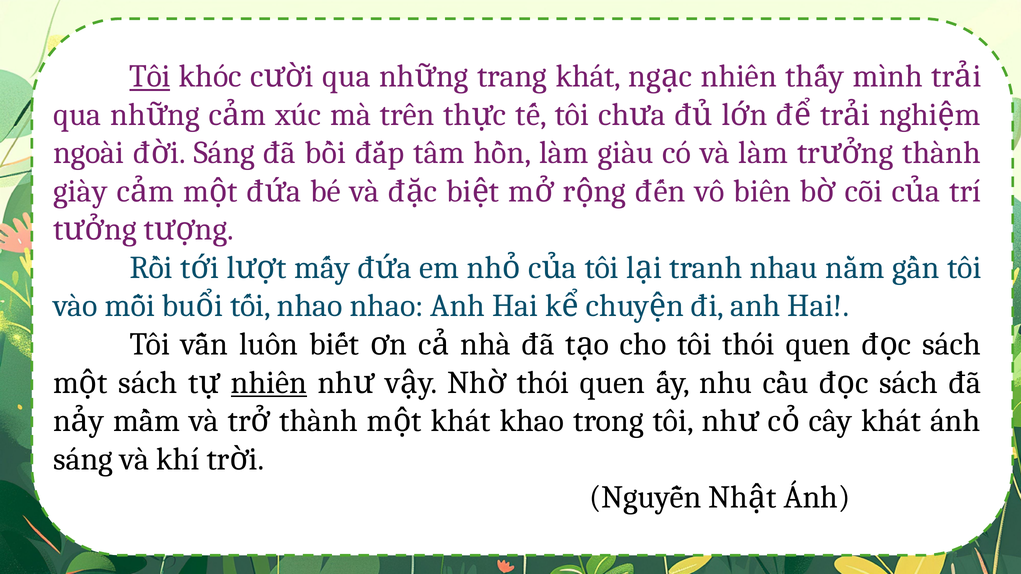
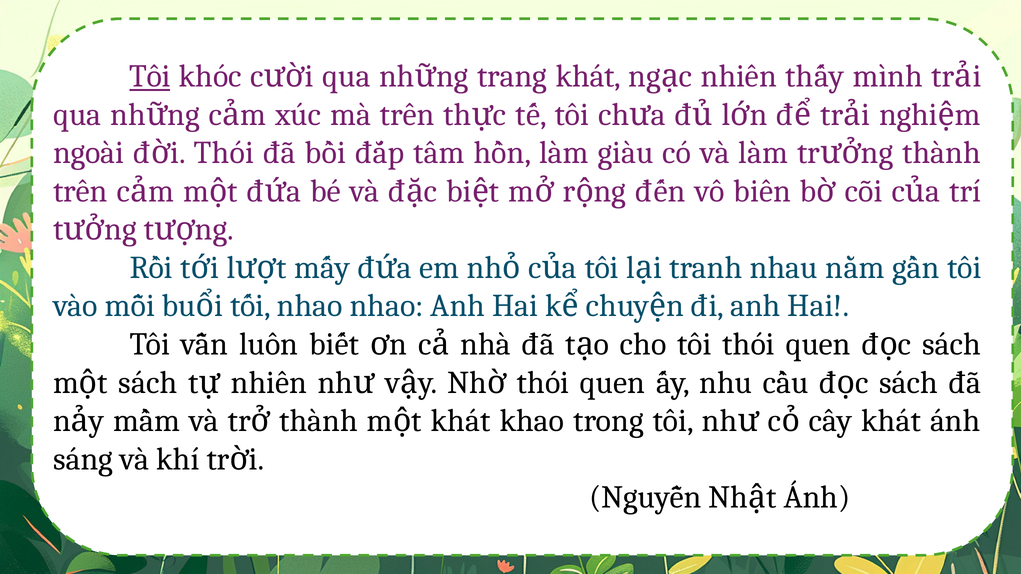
Sáng: Sáng -> Thói (224, 153)
giày: giày -> trên (80, 191)
nhiên underline: present -> none (269, 383)
